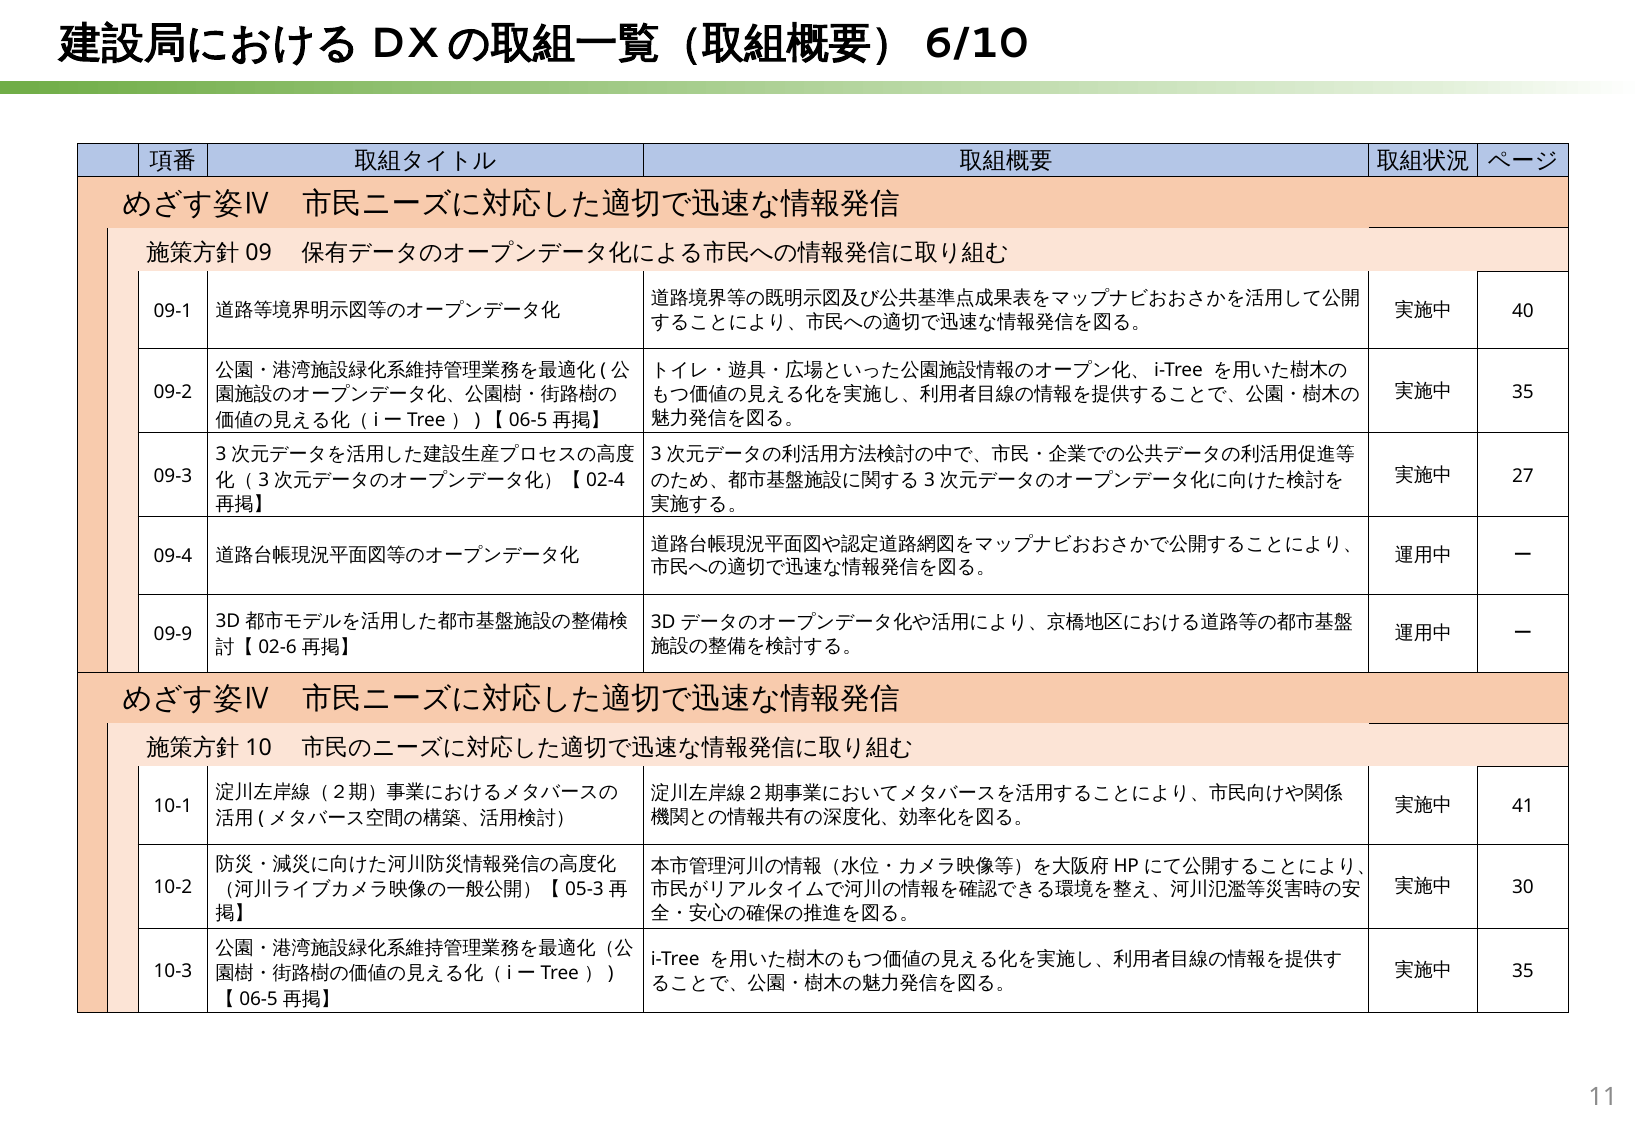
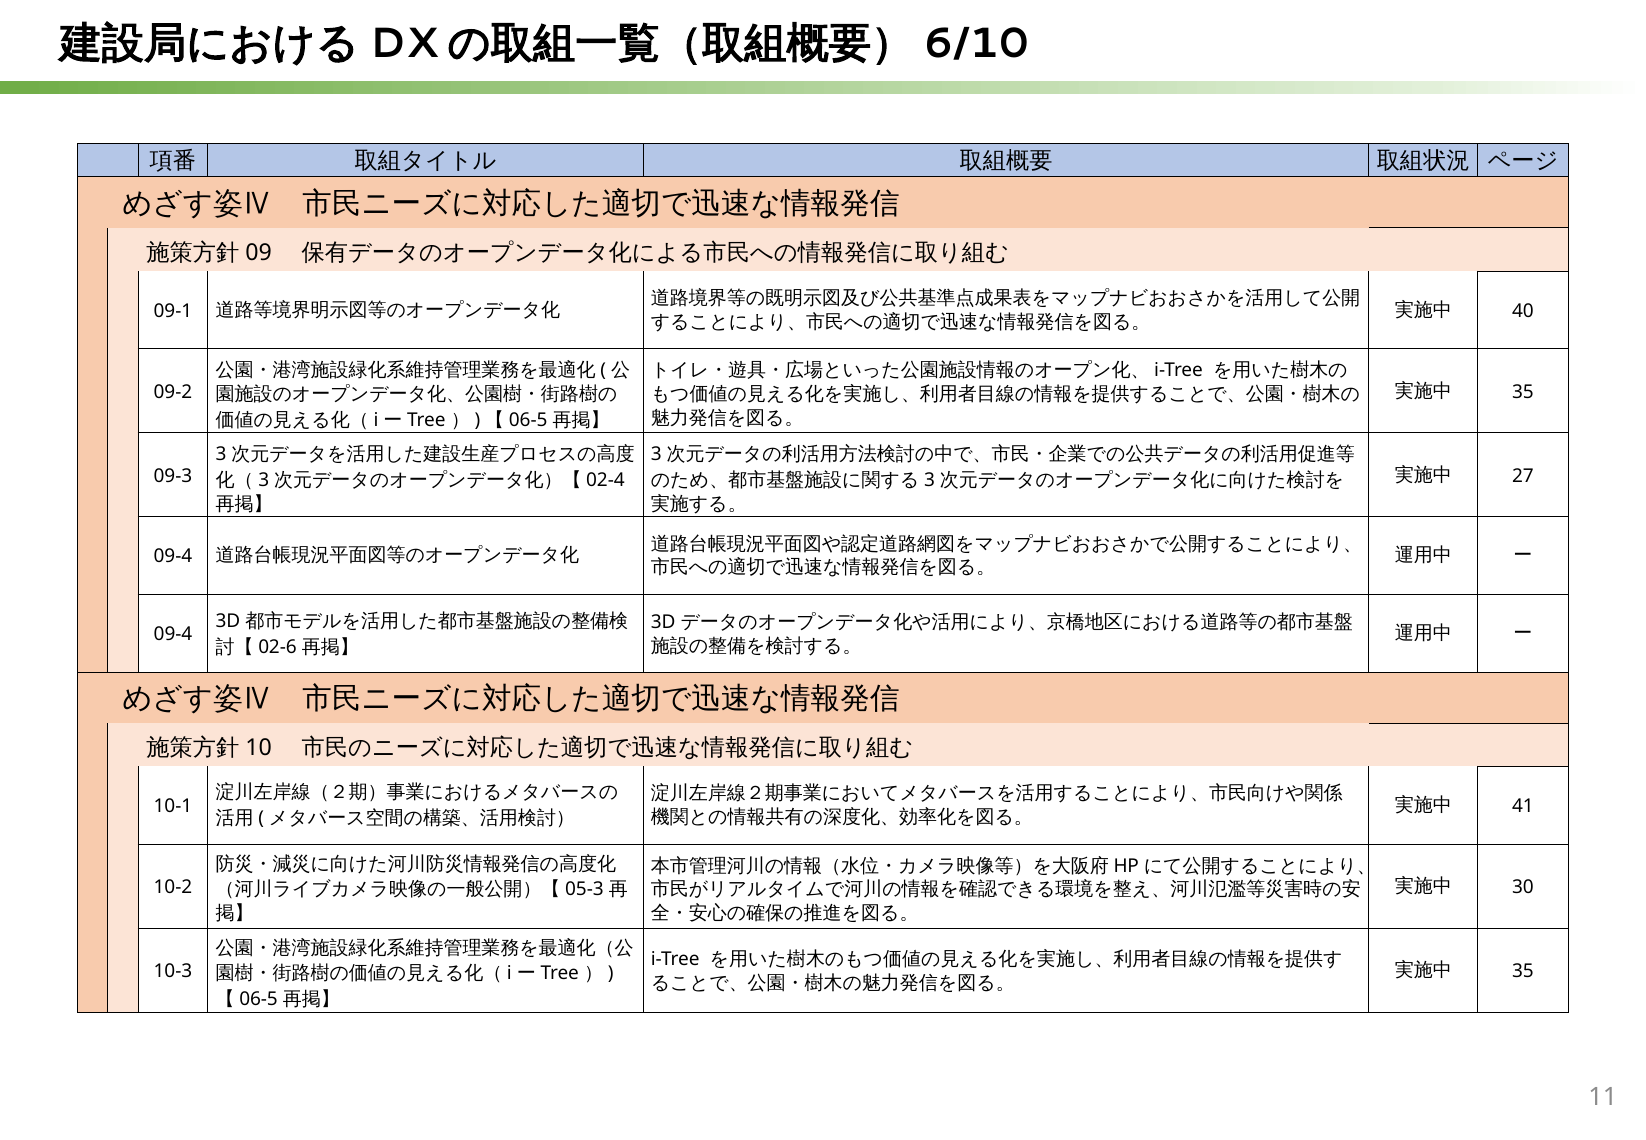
09-9: 09-9 -> 09-4 (173, 634)
